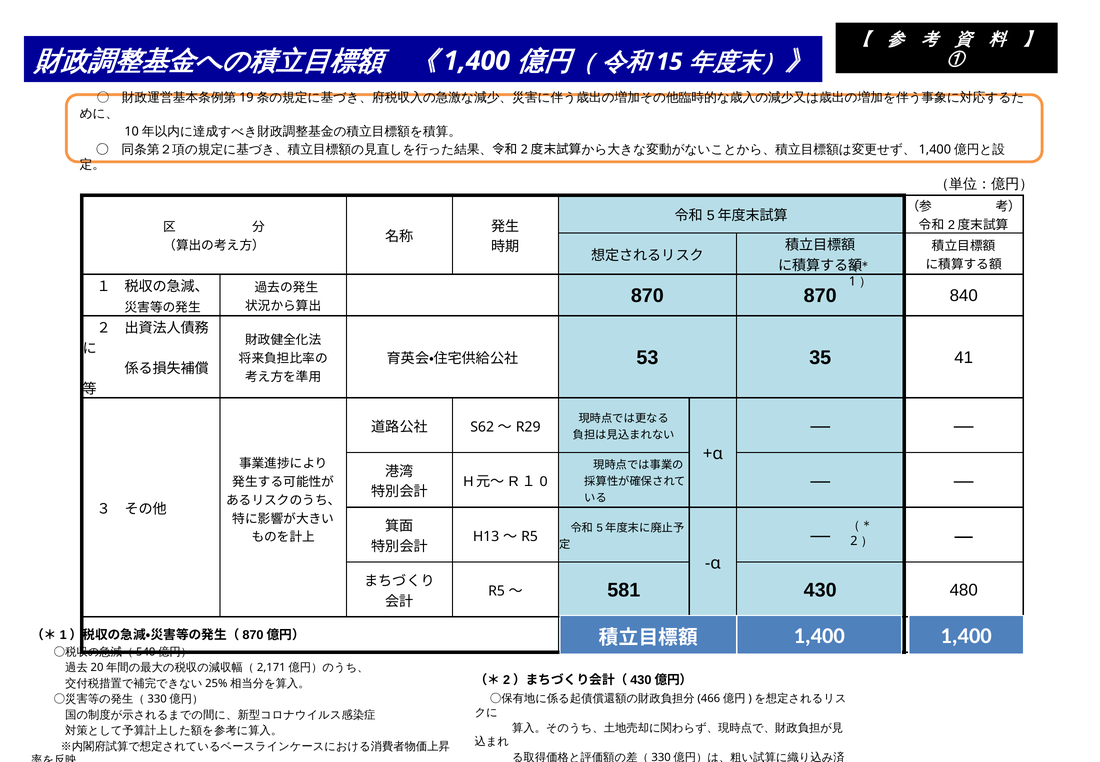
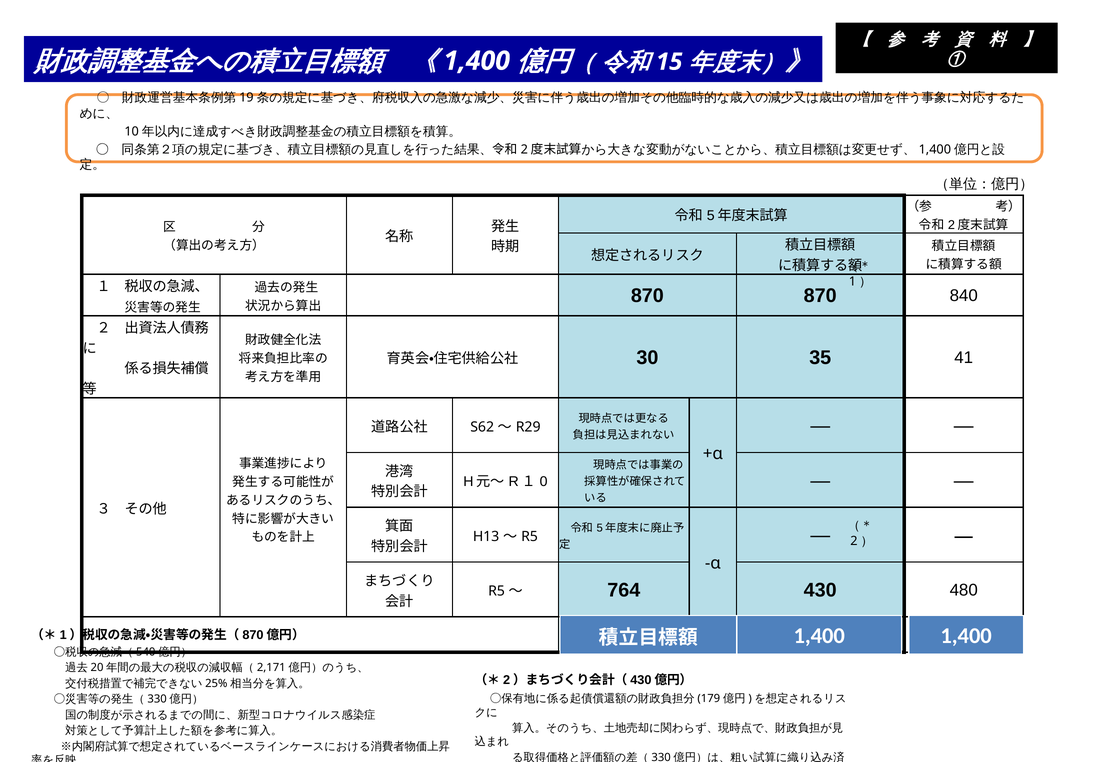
53: 53 -> 30 (647, 357)
581: 581 -> 764 (624, 590)
466: 466 -> 179 (709, 698)
